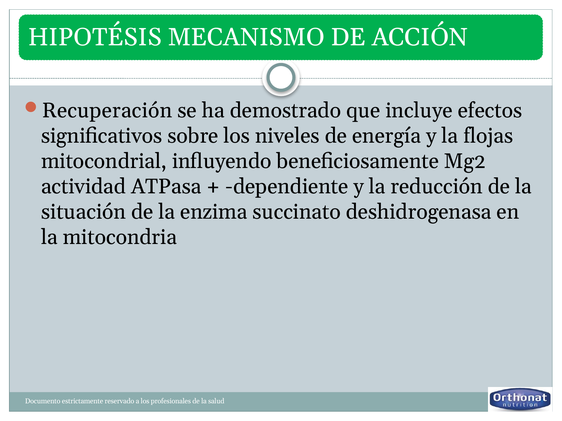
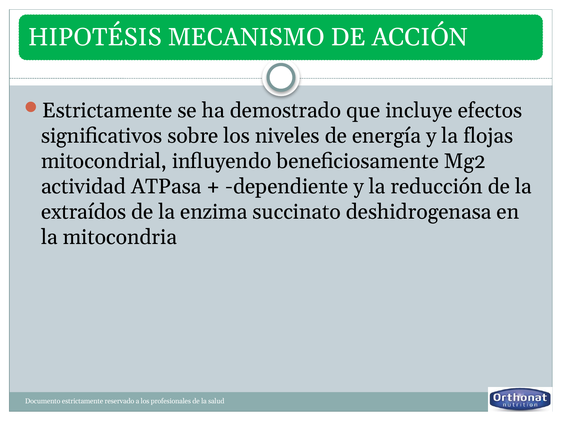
Recuperación: Recuperación -> Estrictamente (107, 111)
situación: situación -> extraídos (84, 212)
